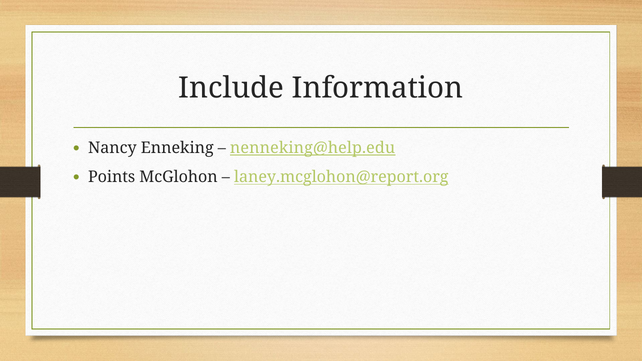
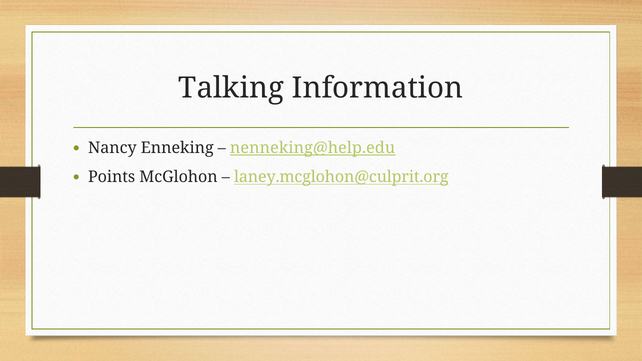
Include: Include -> Talking (231, 88)
laney.mcglohon@report.org: laney.mcglohon@report.org -> laney.mcglohon@culprit.org (341, 177)
